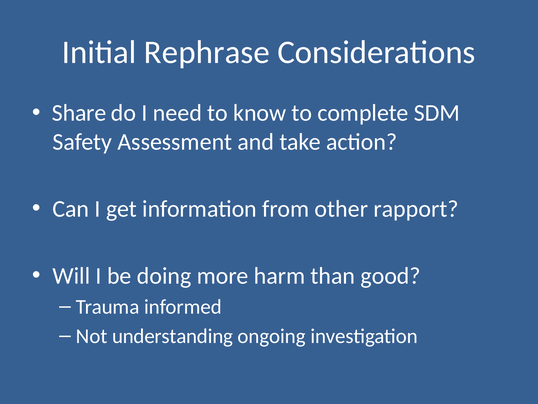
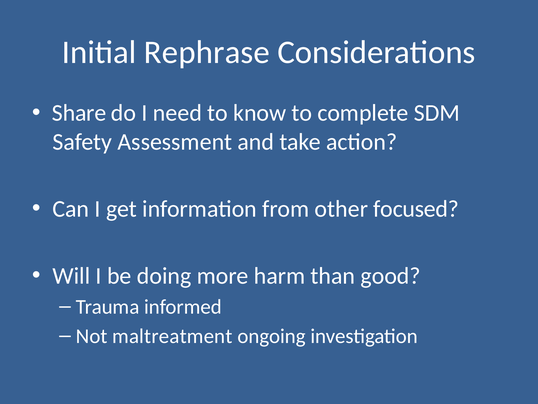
rapport: rapport -> focused (416, 209)
understanding: understanding -> maltreatment (172, 336)
